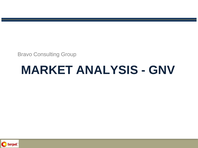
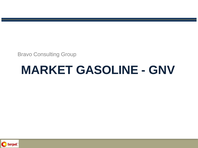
ANALYSIS: ANALYSIS -> GASOLINE (107, 70)
